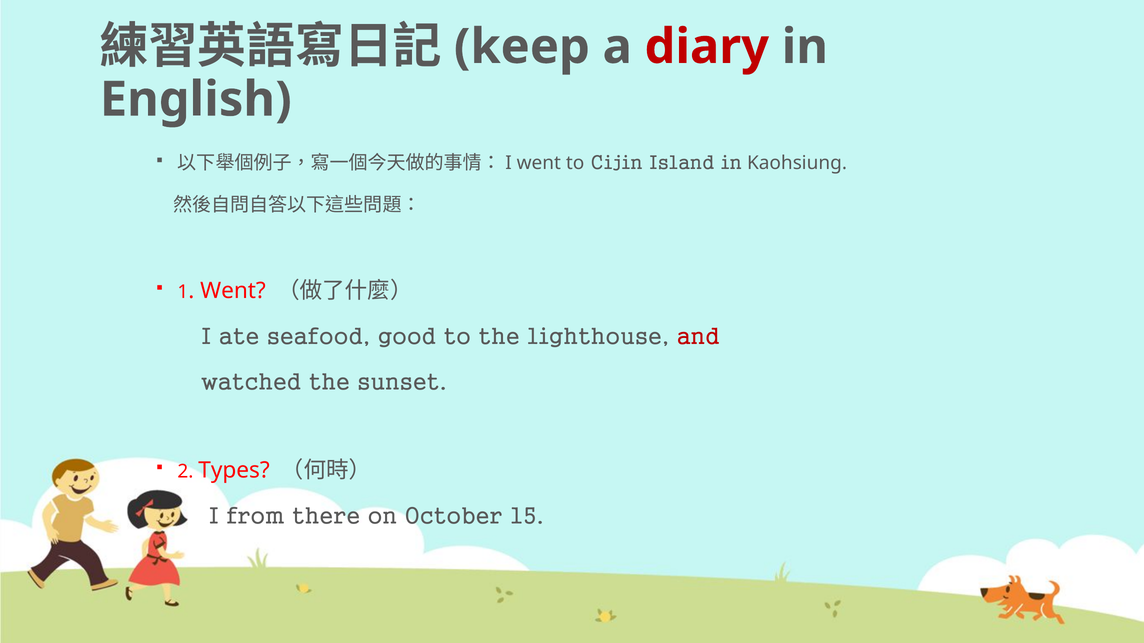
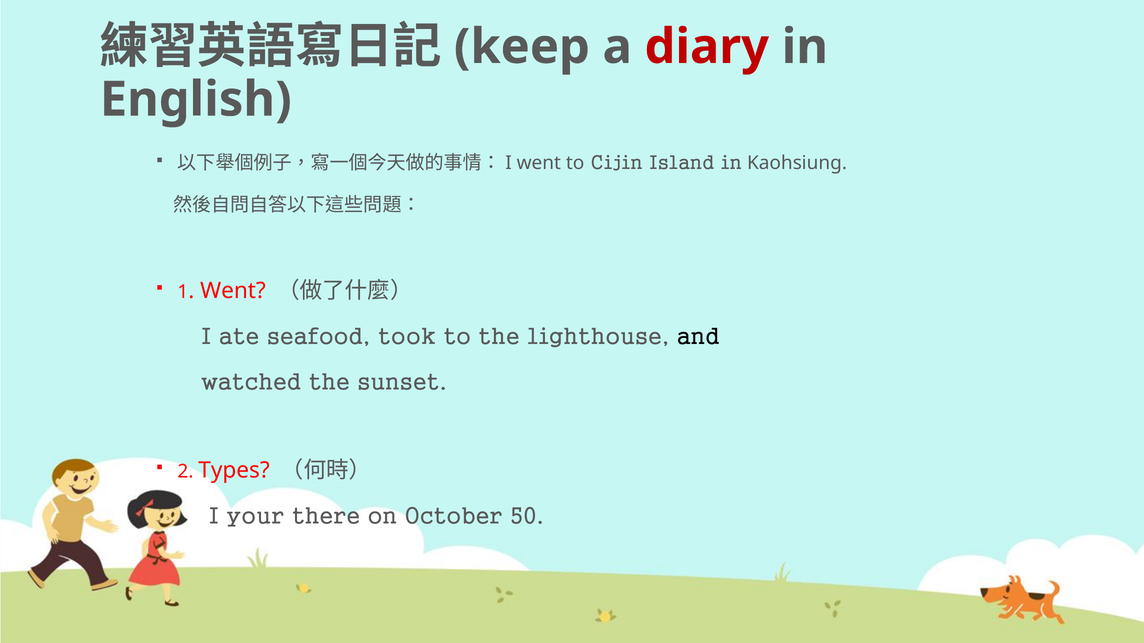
good: good -> took (407, 337)
and colour: red -> black (698, 337)
from: from -> your (255, 517)
15: 15 -> 50 (527, 517)
